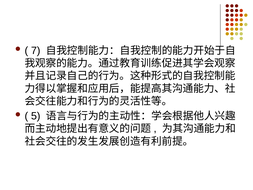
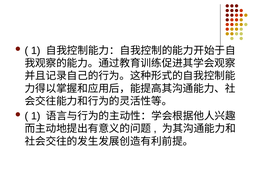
7: 7 -> 1 (36, 50)
5: 5 -> 1 (36, 116)
